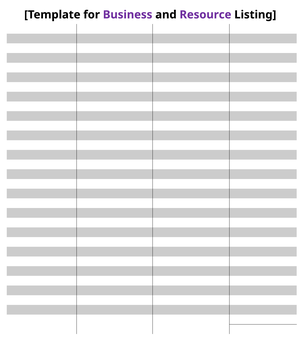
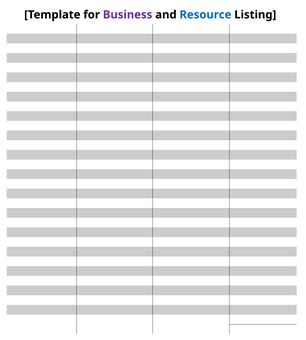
Resource colour: purple -> blue (205, 15)
